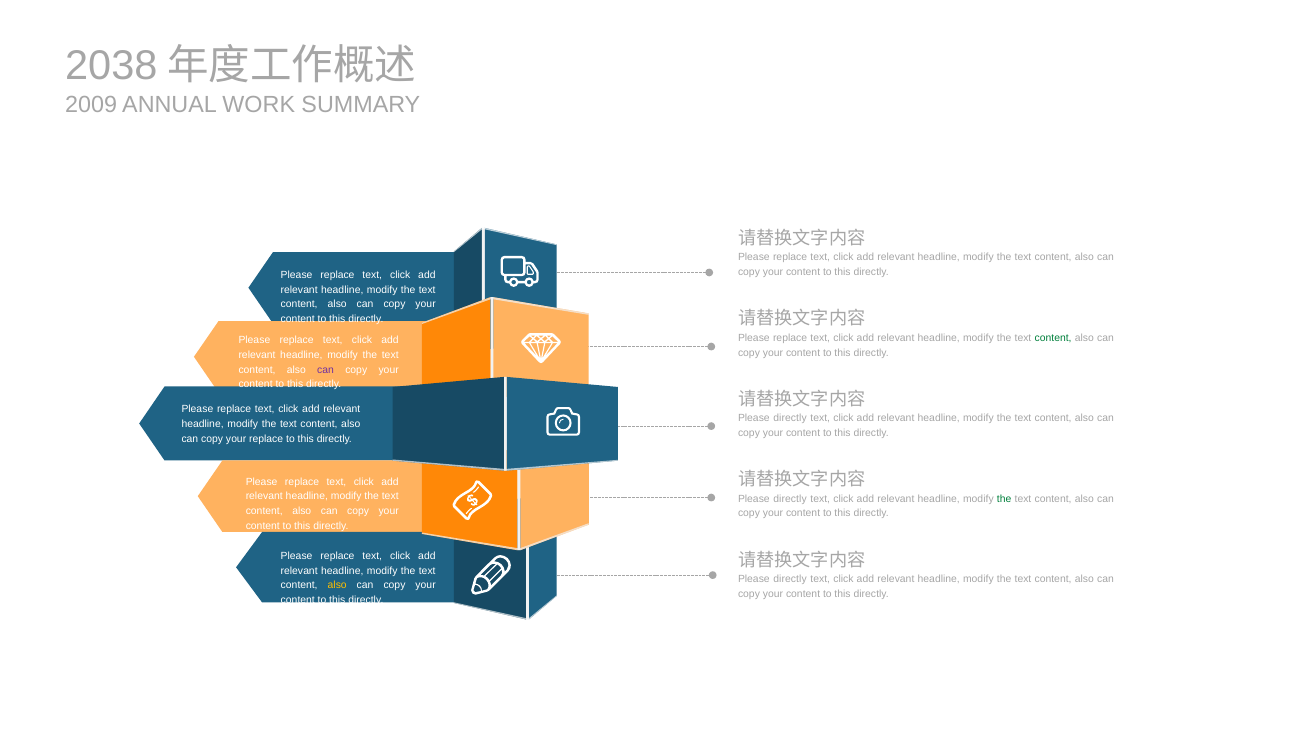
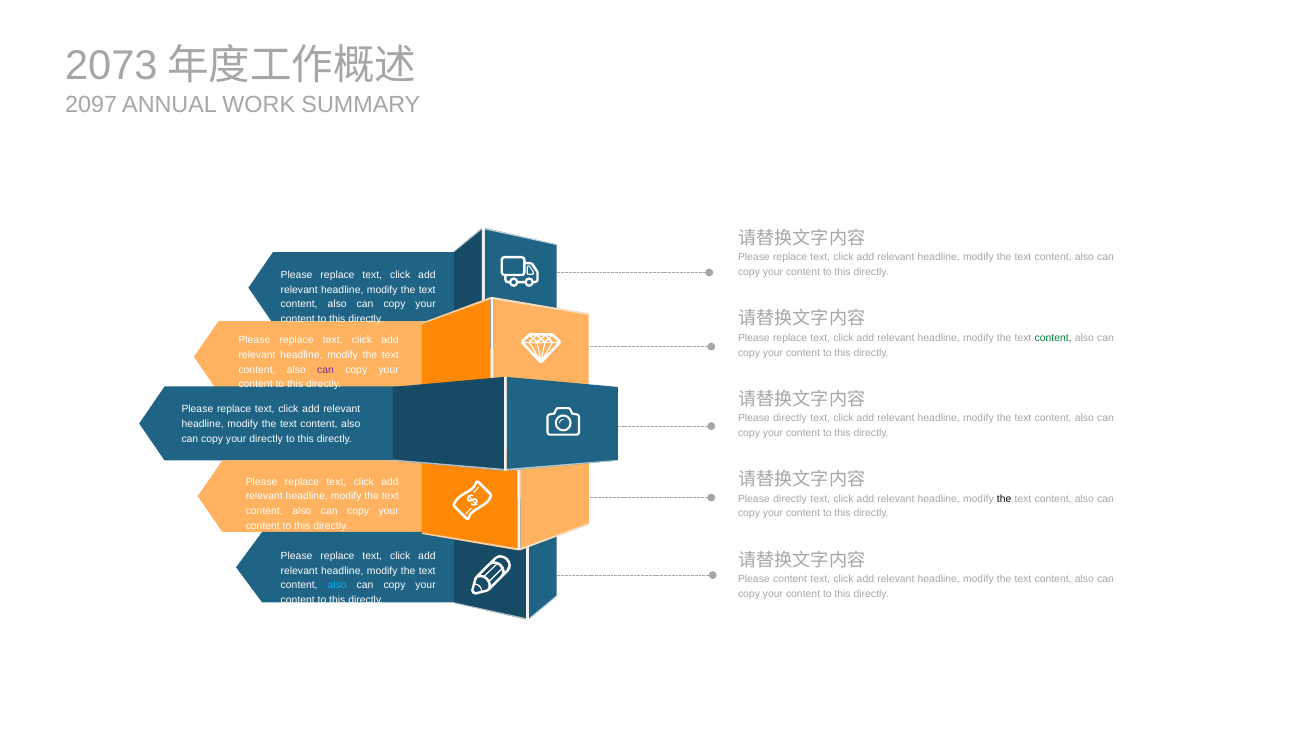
2038: 2038 -> 2073 (111, 66)
2009: 2009 -> 2097 (91, 105)
your replace: replace -> directly (266, 438)
the colour: green -> black (1004, 498)
directly: directly -> content (790, 579)
also colour: yellow -> light blue (337, 585)
